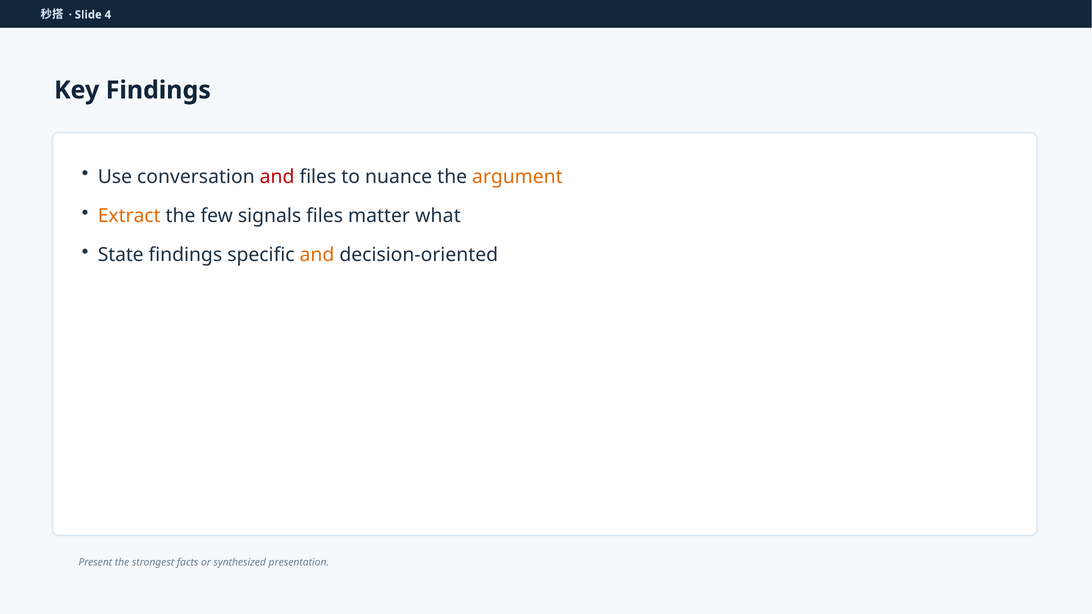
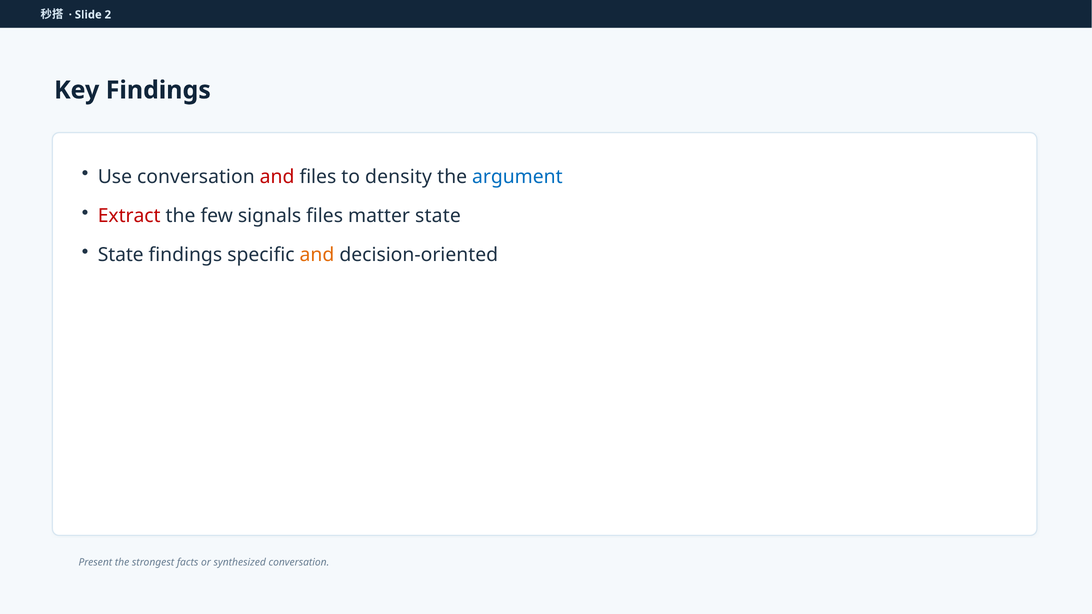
4: 4 -> 2 (108, 15)
nuance: nuance -> density (399, 177)
argument colour: orange -> blue (517, 177)
Extract colour: orange -> red (129, 216)
matter what: what -> state (438, 216)
synthesized presentation: presentation -> conversation (299, 563)
